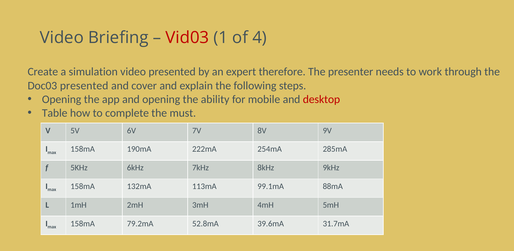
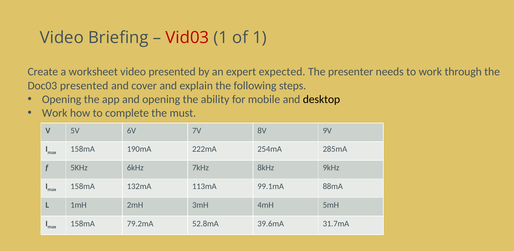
of 4: 4 -> 1 (260, 38)
simulation: simulation -> worksheet (93, 72)
therefore: therefore -> expected (282, 72)
desktop colour: red -> black (321, 99)
Table: Table -> Work (55, 113)
